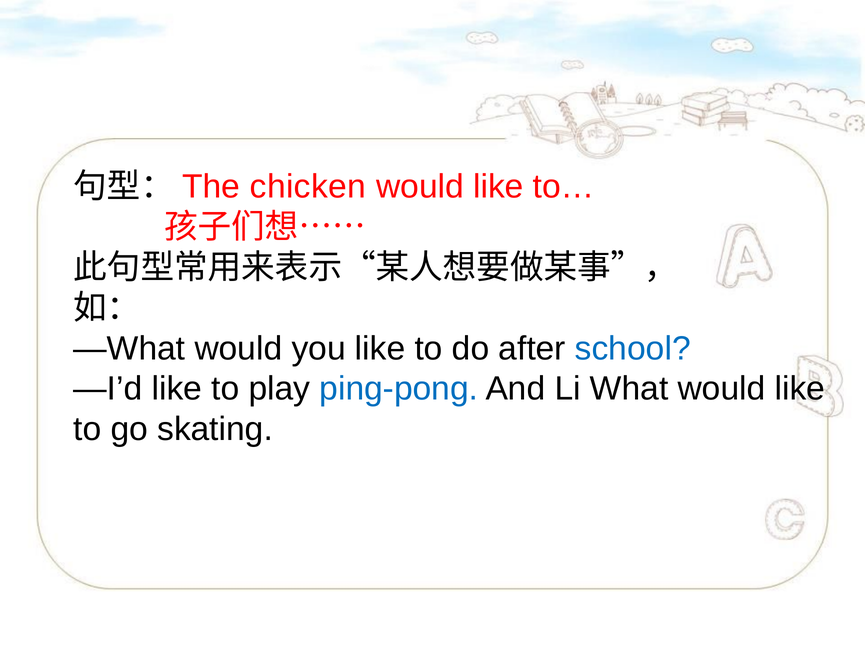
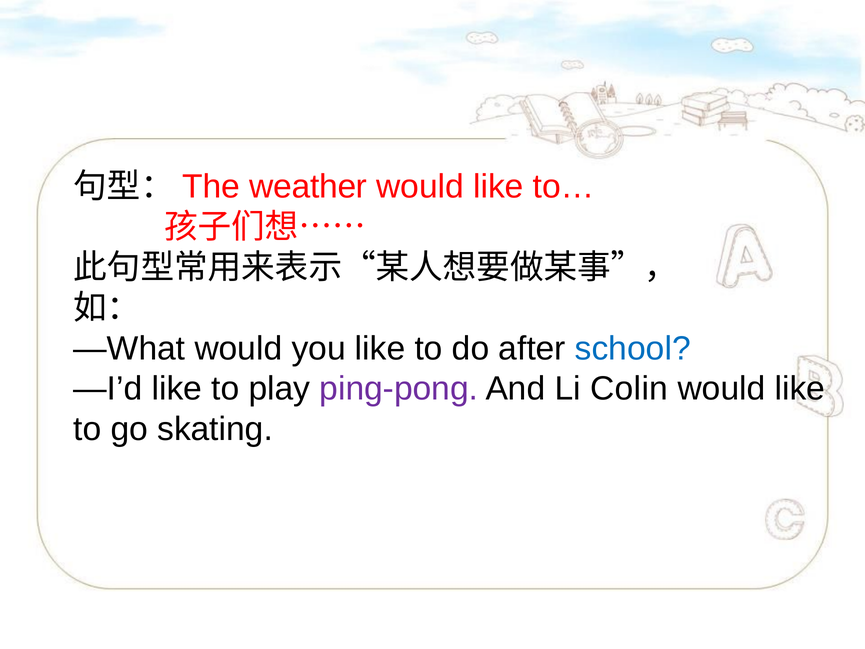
chicken: chicken -> weather (308, 187)
ping-pong colour: blue -> purple (399, 389)
What: What -> Colin (629, 389)
